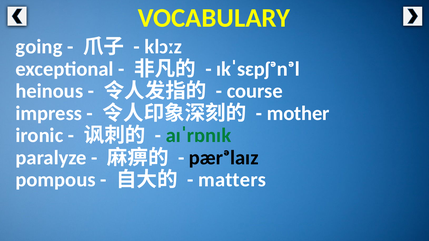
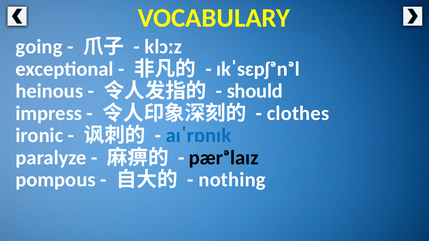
course: course -> should (255, 91)
mother: mother -> clothes (298, 113)
aɪˈrɒnɪk colour: green -> blue (199, 136)
matters: matters -> nothing (232, 180)
